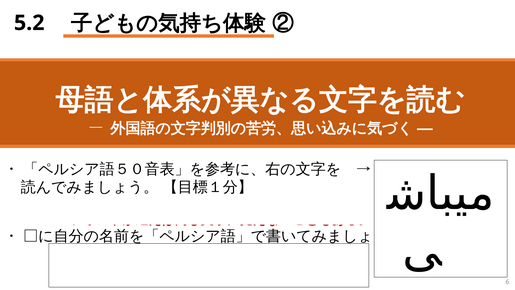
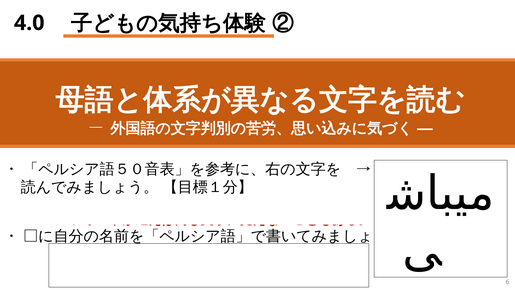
5.2: 5.2 -> 4.0 (29, 23)
